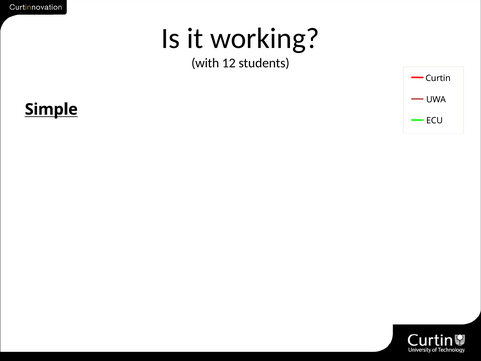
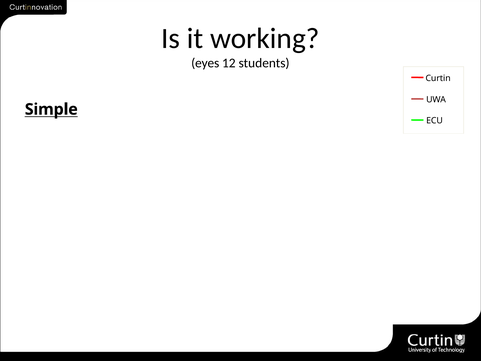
with: with -> eyes (205, 63)
